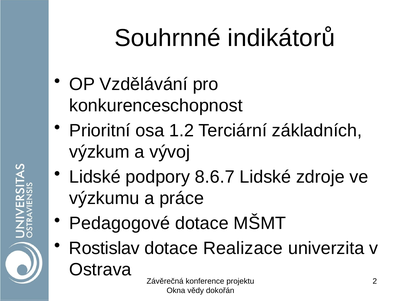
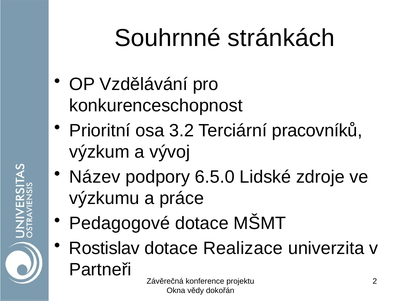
indikátorů: indikátorů -> stránkách (281, 38)
1.2: 1.2 -> 3.2 (182, 130)
základních: základních -> pracovníků (317, 130)
Lidské: Lidské -> Název (95, 177)
8.6.7: 8.6.7 -> 6.5.0 (215, 177)
Ostrava: Ostrava -> Partneři (100, 270)
